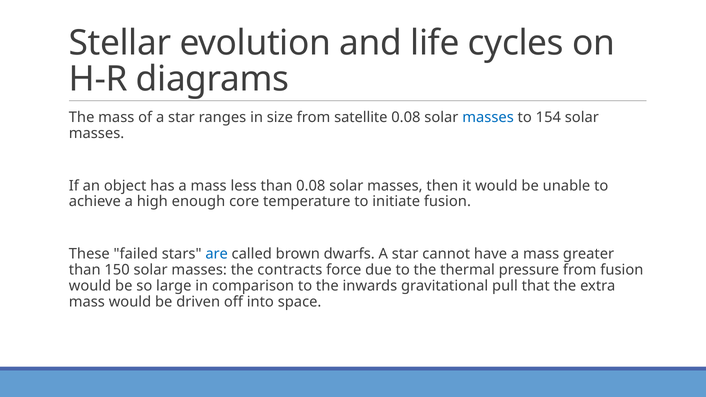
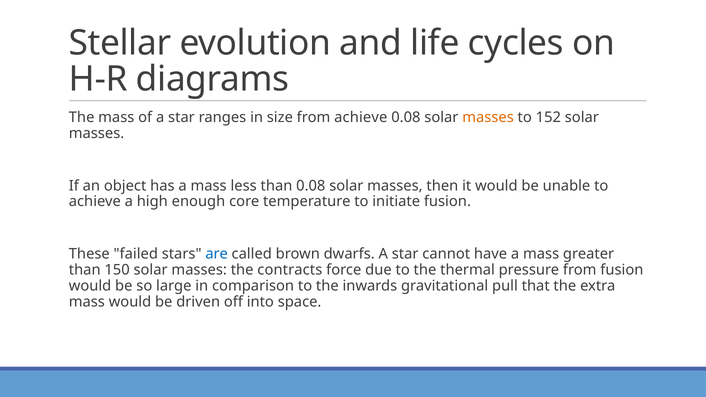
from satellite: satellite -> achieve (361, 117)
masses colour: blue -> orange (488, 117)
154: 154 -> 152 (548, 117)
